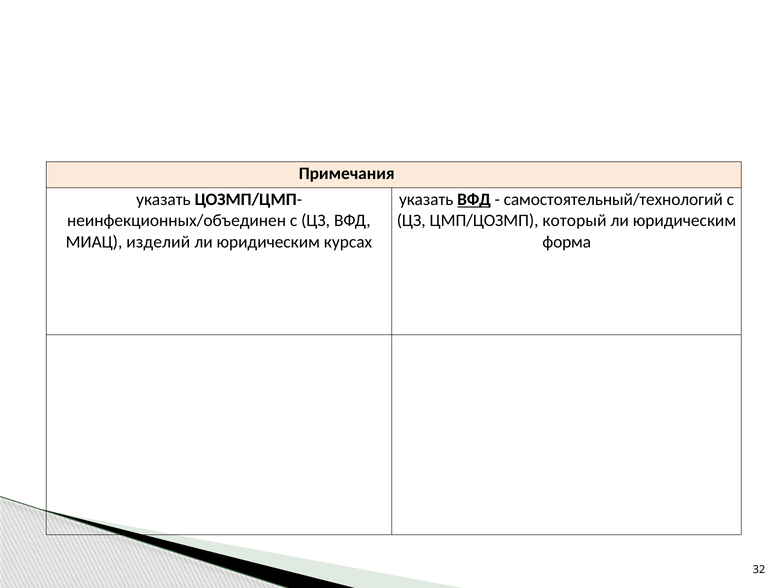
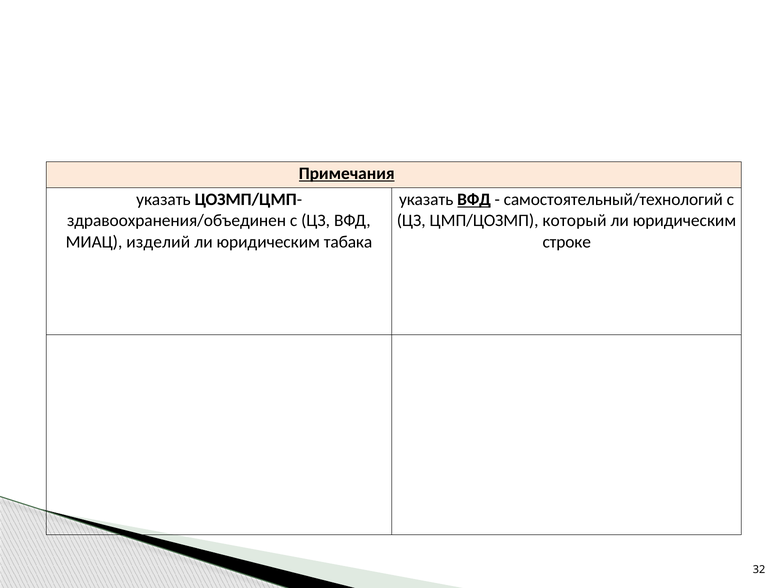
Примечания underline: none -> present (347, 173)
неинфекционных/объединен: неинфекционных/объединен -> здравоохранения/объединен (177, 221)
курсах: курсах -> табака (348, 242)
форма: форма -> строке (567, 242)
